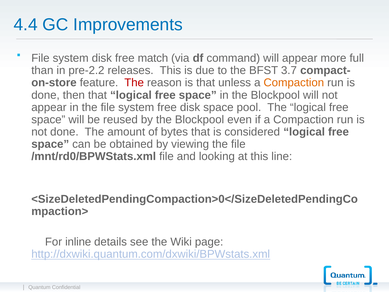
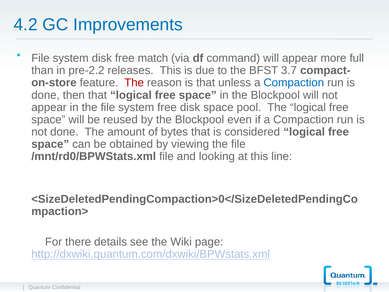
4.4: 4.4 -> 4.2 (26, 25)
Compaction colour: orange -> blue (294, 83)
inline: inline -> there (78, 242)
